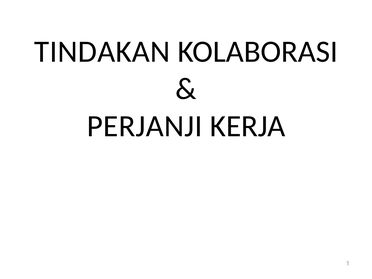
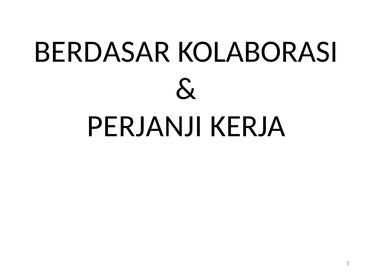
TINDAKAN: TINDAKAN -> BERDASAR (102, 52)
